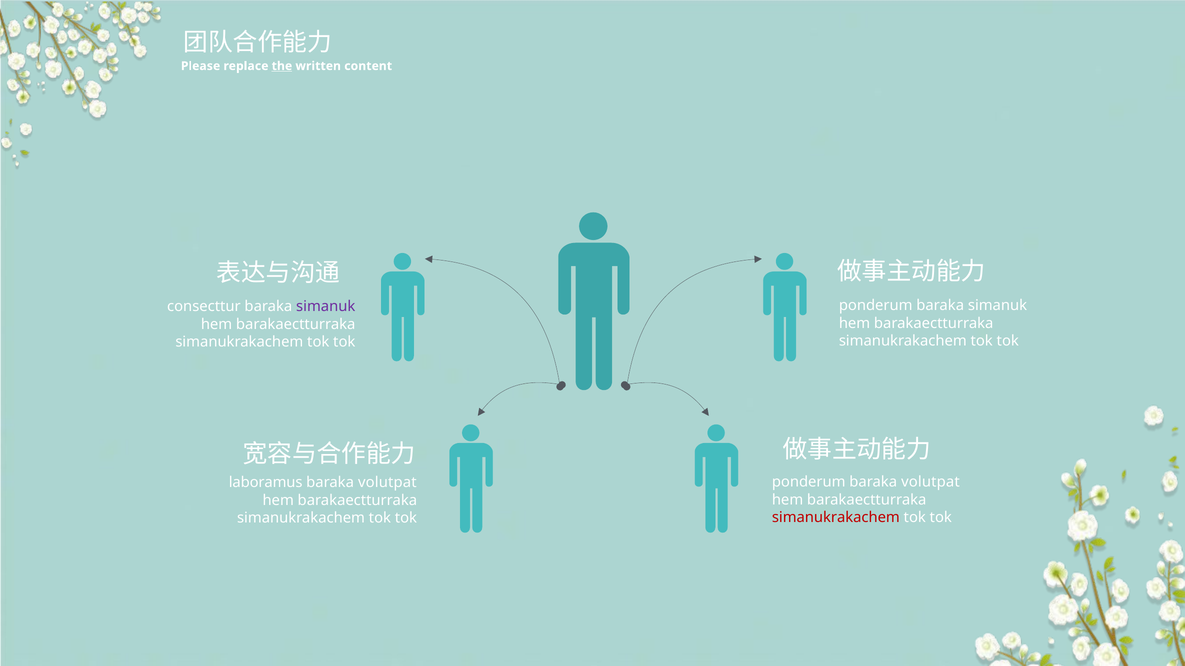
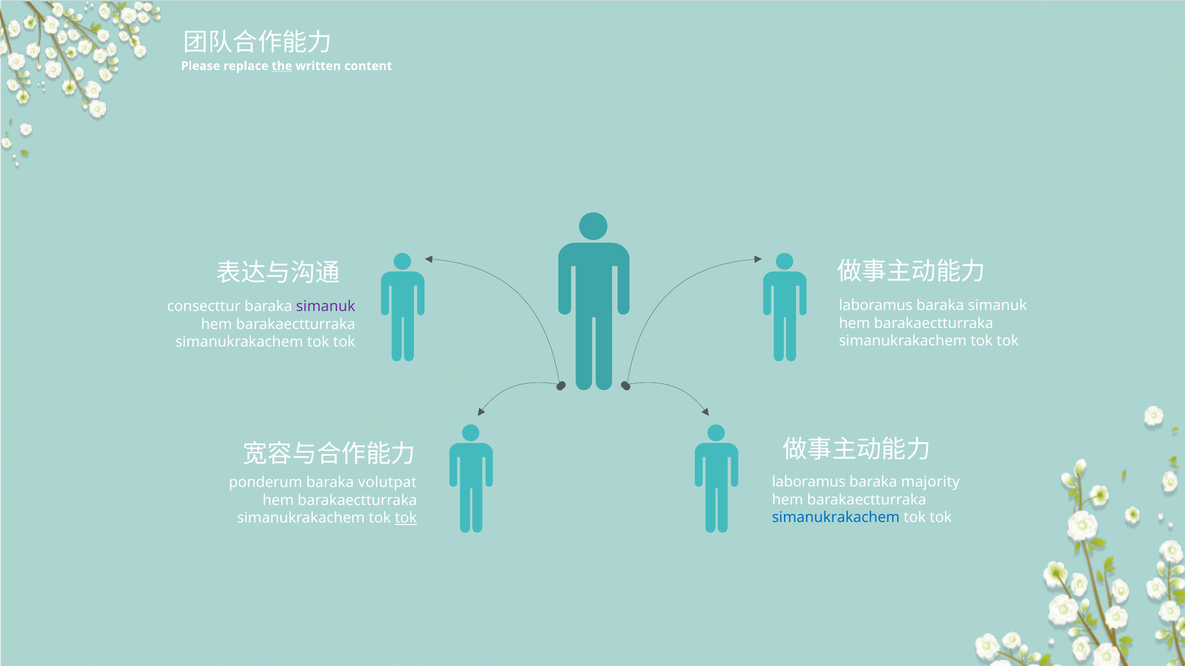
ponderum: ponderum -> laboramus (876, 306)
ponderum: ponderum -> laboramus (809, 482)
volutpat: volutpat -> majority (930, 482)
laboramus: laboramus -> ponderum (266, 483)
simanukrakachem colour: red -> blue (836, 518)
tok underline: none -> present (406, 518)
